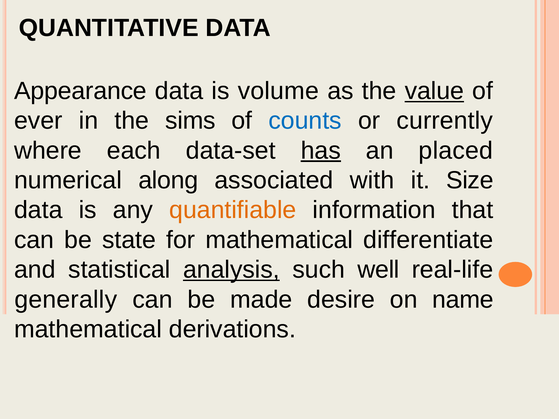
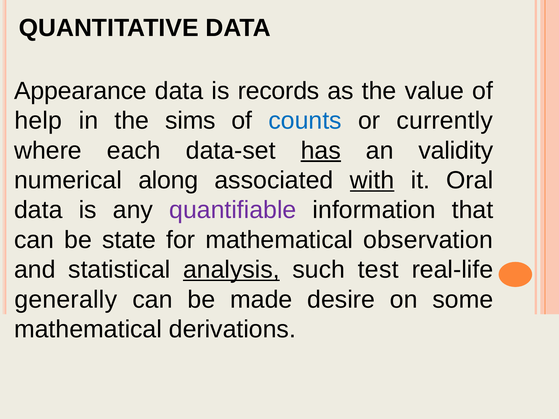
volume: volume -> records (279, 91)
value underline: present -> none (434, 91)
ever: ever -> help (38, 121)
placed: placed -> validity (456, 151)
with underline: none -> present (372, 180)
Size: Size -> Oral (470, 180)
quantifiable colour: orange -> purple (233, 210)
differentiate: differentiate -> observation (428, 240)
well: well -> test (378, 270)
name: name -> some (463, 300)
